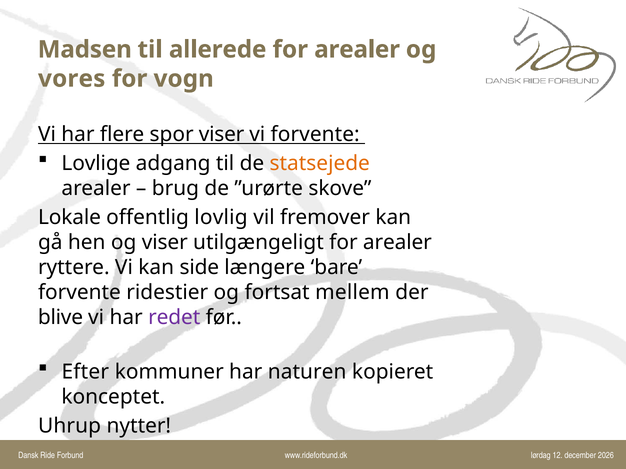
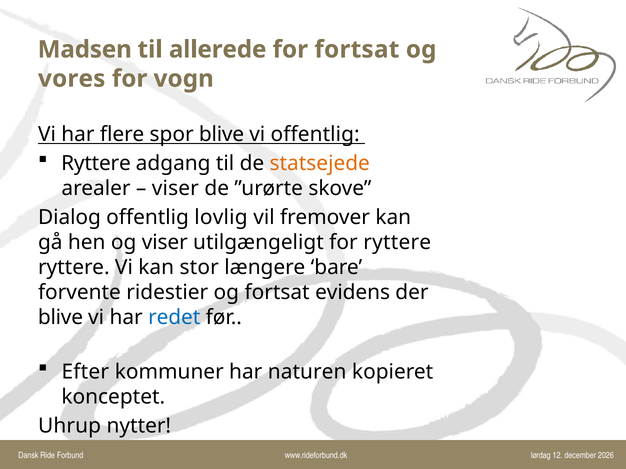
arealer: arealer -> fortsat (357, 50)
spor viser: viser -> blive (222, 134)
vi forvente: forvente -> offentlig (315, 134)
Lovlige: Lovlige -> Ryttere (96, 164)
brug: brug -> viser (175, 189)
Lokale: Lokale -> Dialog (69, 218)
utilgængeligt for arealer: arealer -> ryttere (397, 243)
side: side -> stor (199, 268)
mellem: mellem -> evidens (353, 293)
redet colour: purple -> blue (174, 318)
